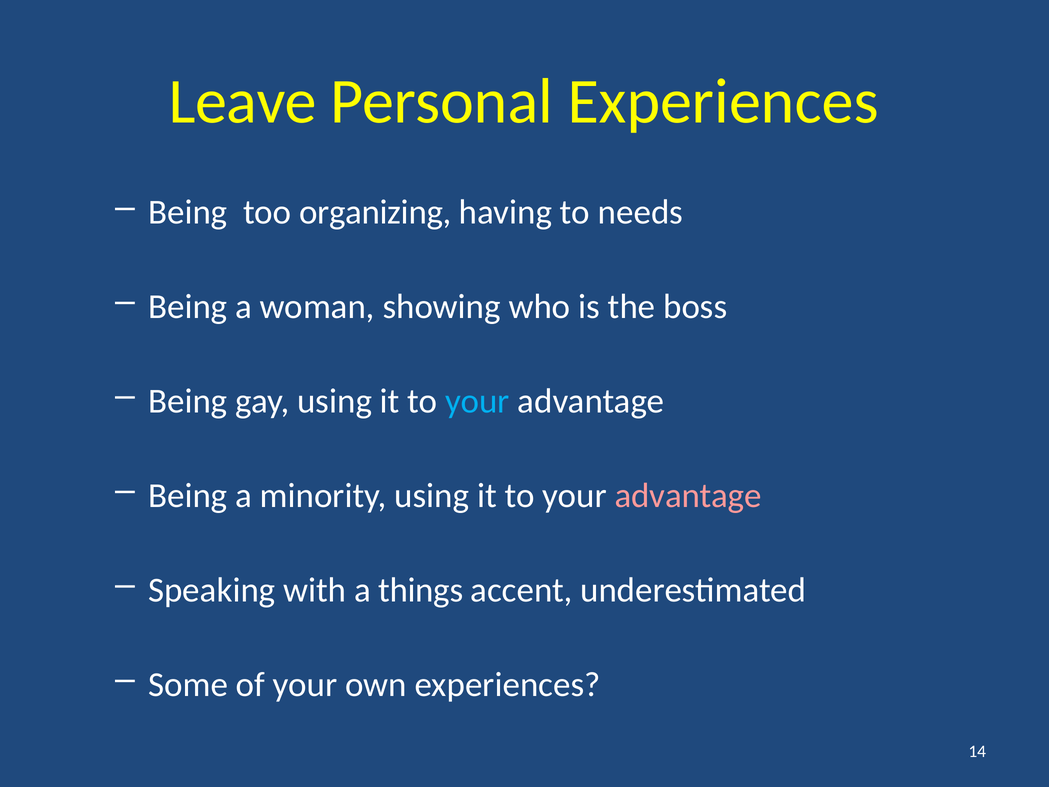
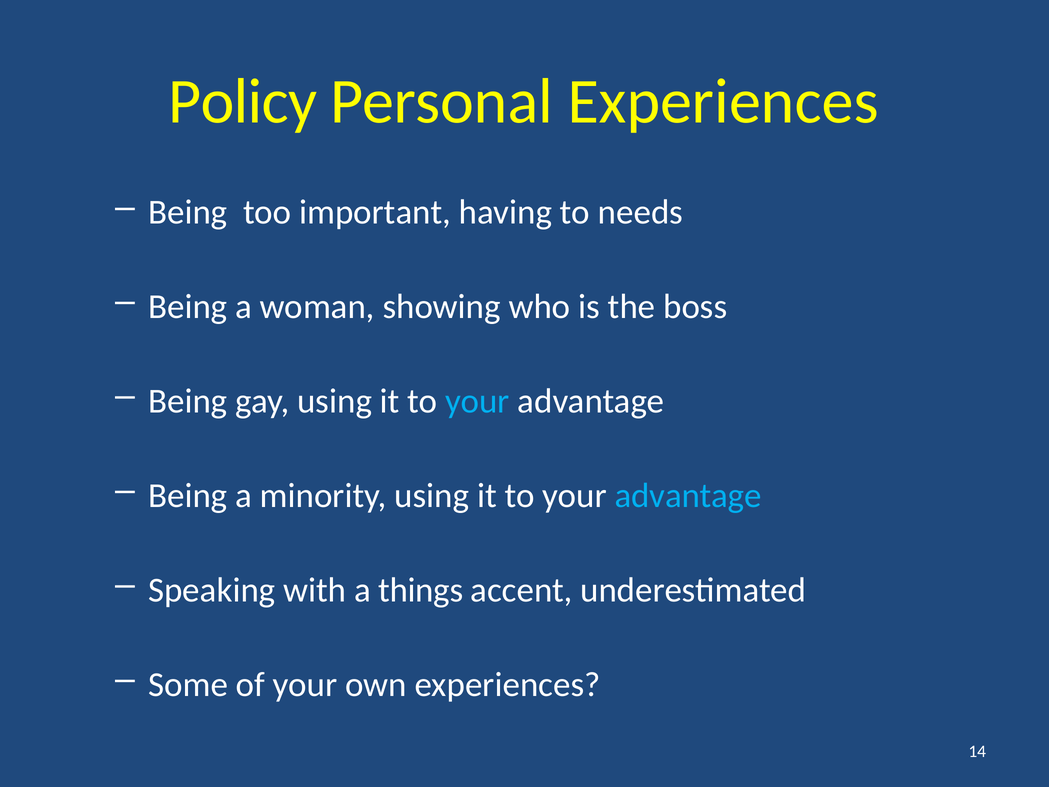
Leave: Leave -> Policy (243, 102)
organizing: organizing -> important (375, 212)
advantage colour: pink -> light blue (688, 495)
